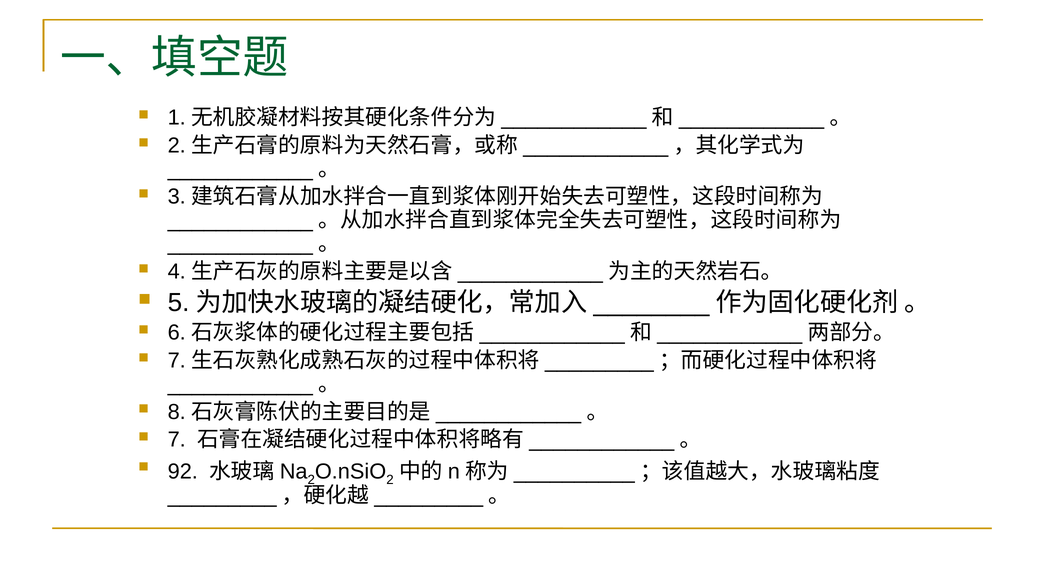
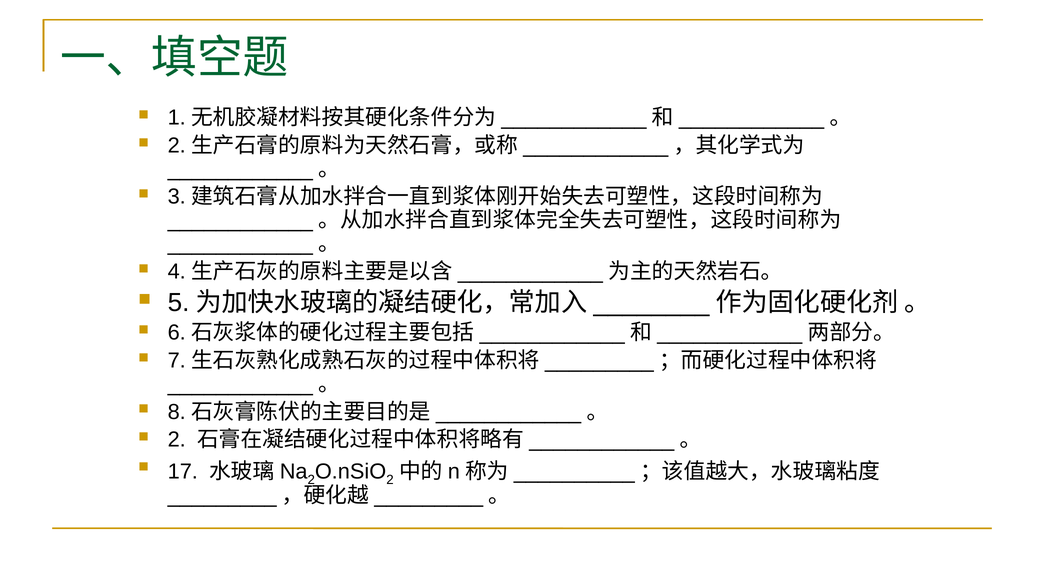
7: 7 -> 2 (177, 440)
92: 92 -> 17 (183, 472)
